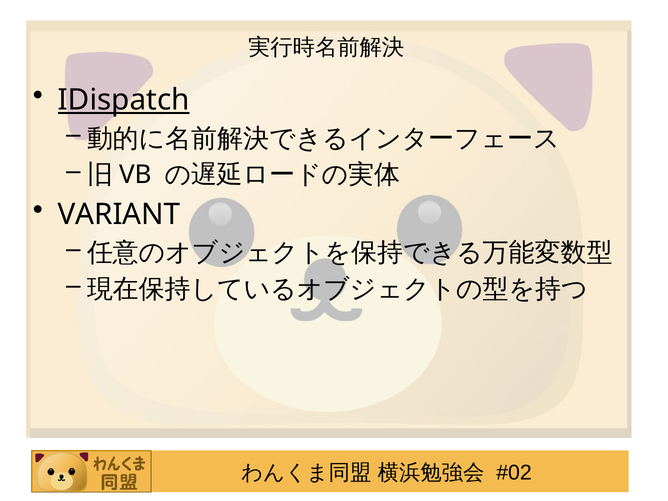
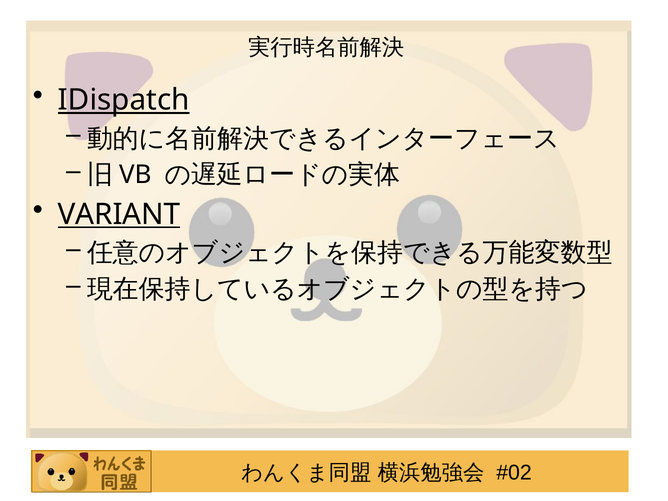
VARIANT underline: none -> present (119, 215)
